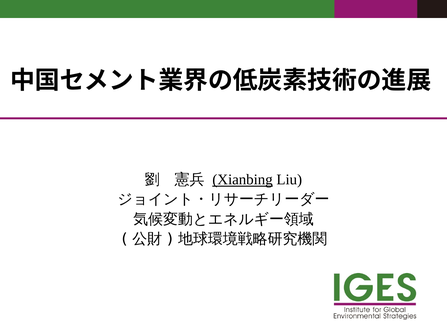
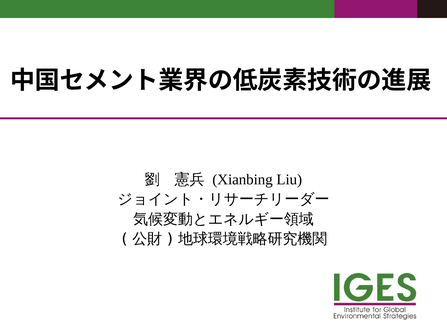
Xianbing underline: present -> none (243, 180)
